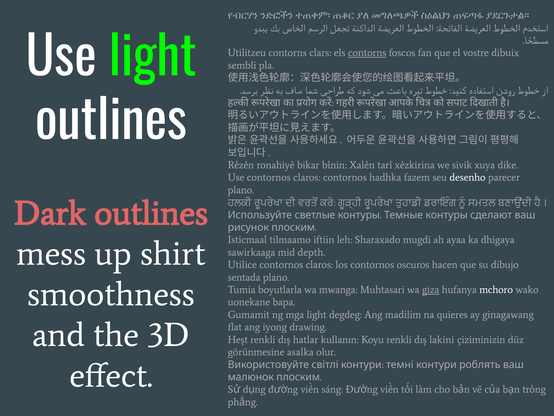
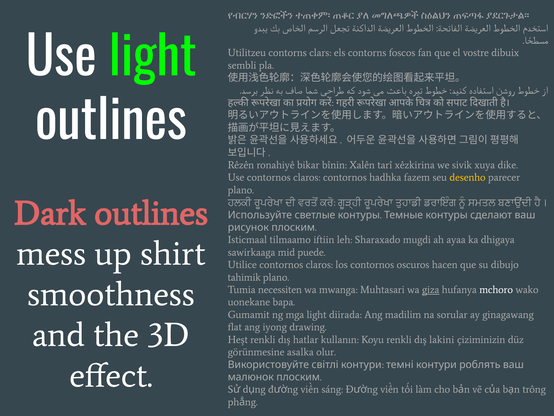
contorns underline: present -> none (367, 53)
desenho colour: white -> yellow (468, 177)
depth: depth -> puede (311, 252)
sentada: sentada -> tahimik (244, 277)
boyutlarla: boyutlarla -> necessiten (280, 289)
degdeg: degdeg -> diirada (345, 314)
quieres: quieres -> sorular (452, 314)
